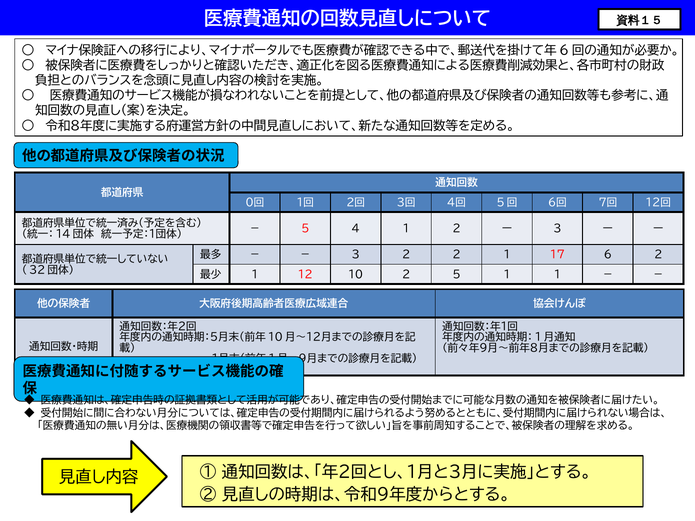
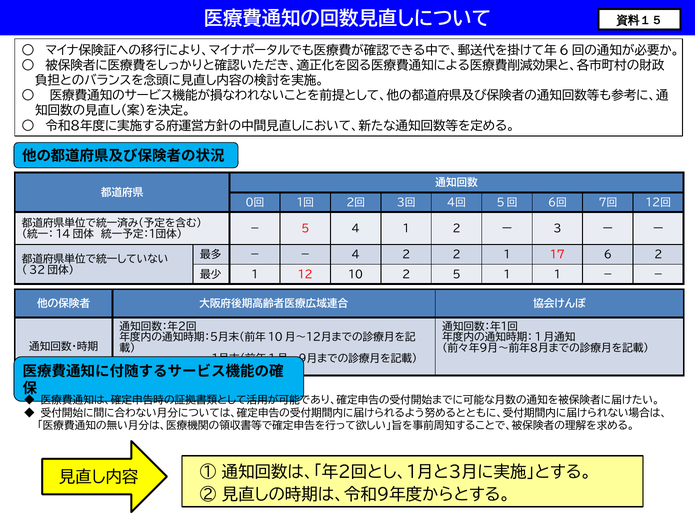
3: 3 -> 4 (356, 255)
